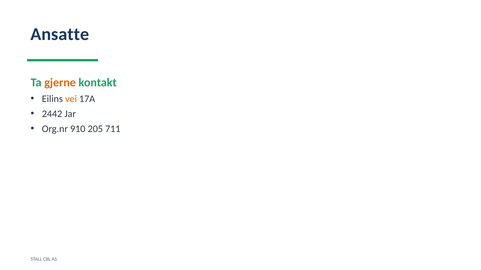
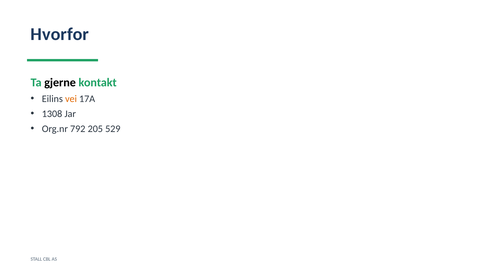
Ansatte: Ansatte -> Hvorfor (60, 34)
gjerne colour: orange -> black (60, 83)
2442: 2442 -> 1308 (52, 114)
910: 910 -> 792 (78, 129)
711: 711 -> 529 (113, 129)
